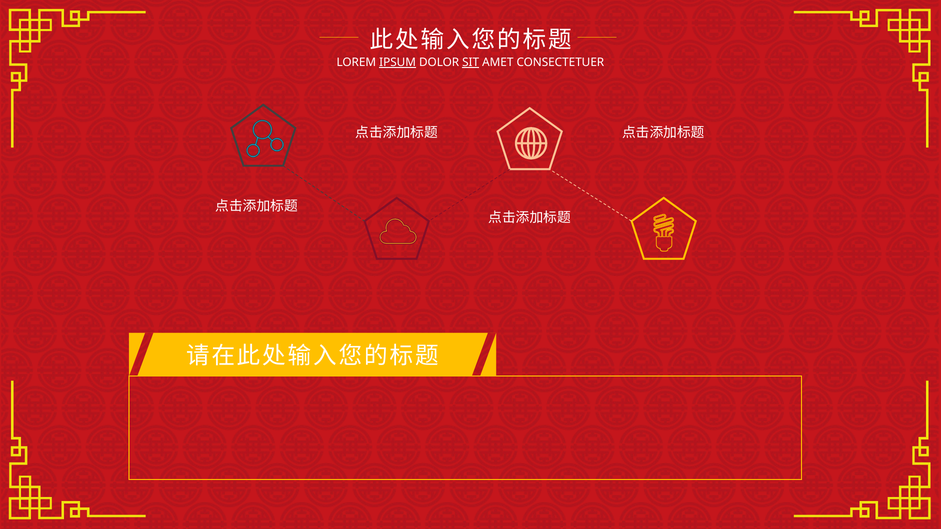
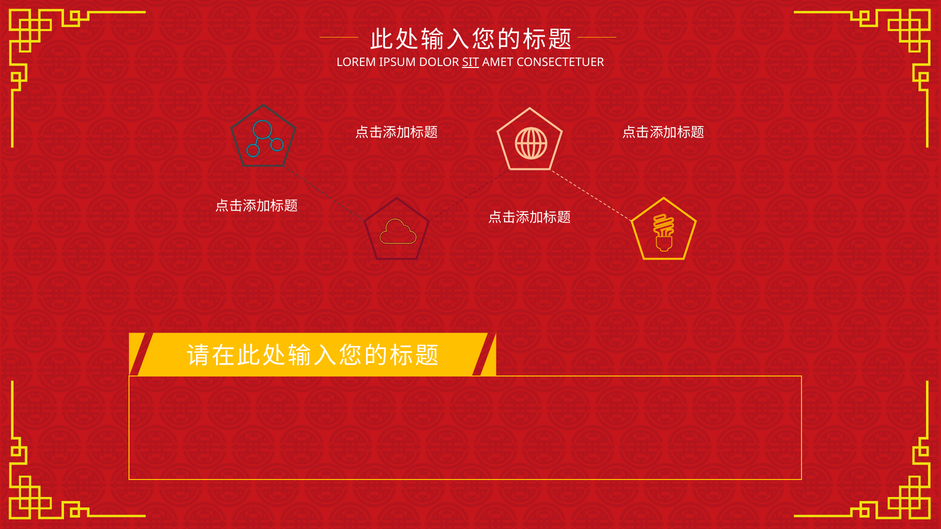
IPSUM underline: present -> none (398, 62)
